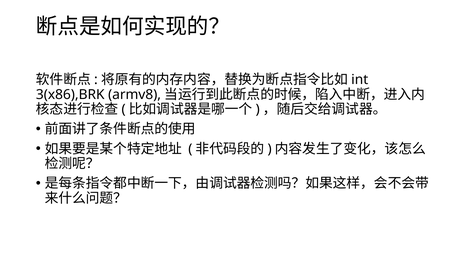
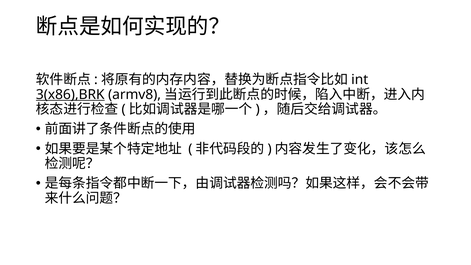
3(x86),BRK underline: none -> present (70, 94)
